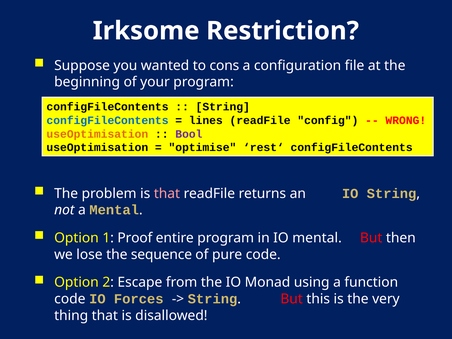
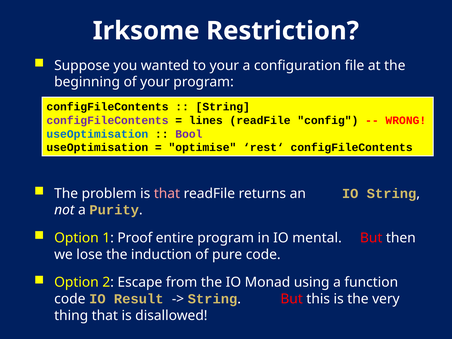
to cons: cons -> your (224, 66)
configFileContents colour: blue -> purple (108, 120)
useOptimisation colour: orange -> blue (97, 134)
a Mental: Mental -> Purity (114, 210)
sequence: sequence -> induction (161, 255)
Forces: Forces -> Result (139, 299)
